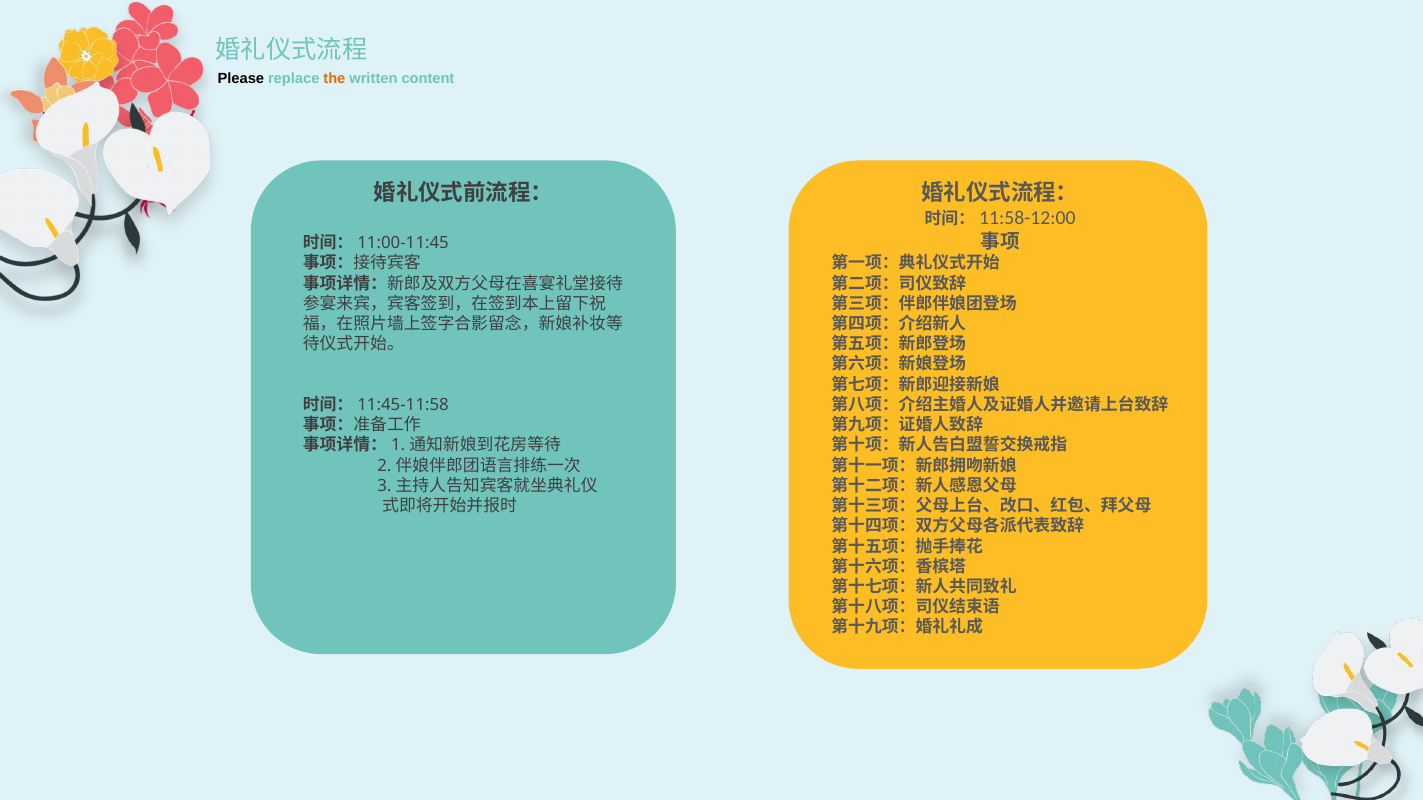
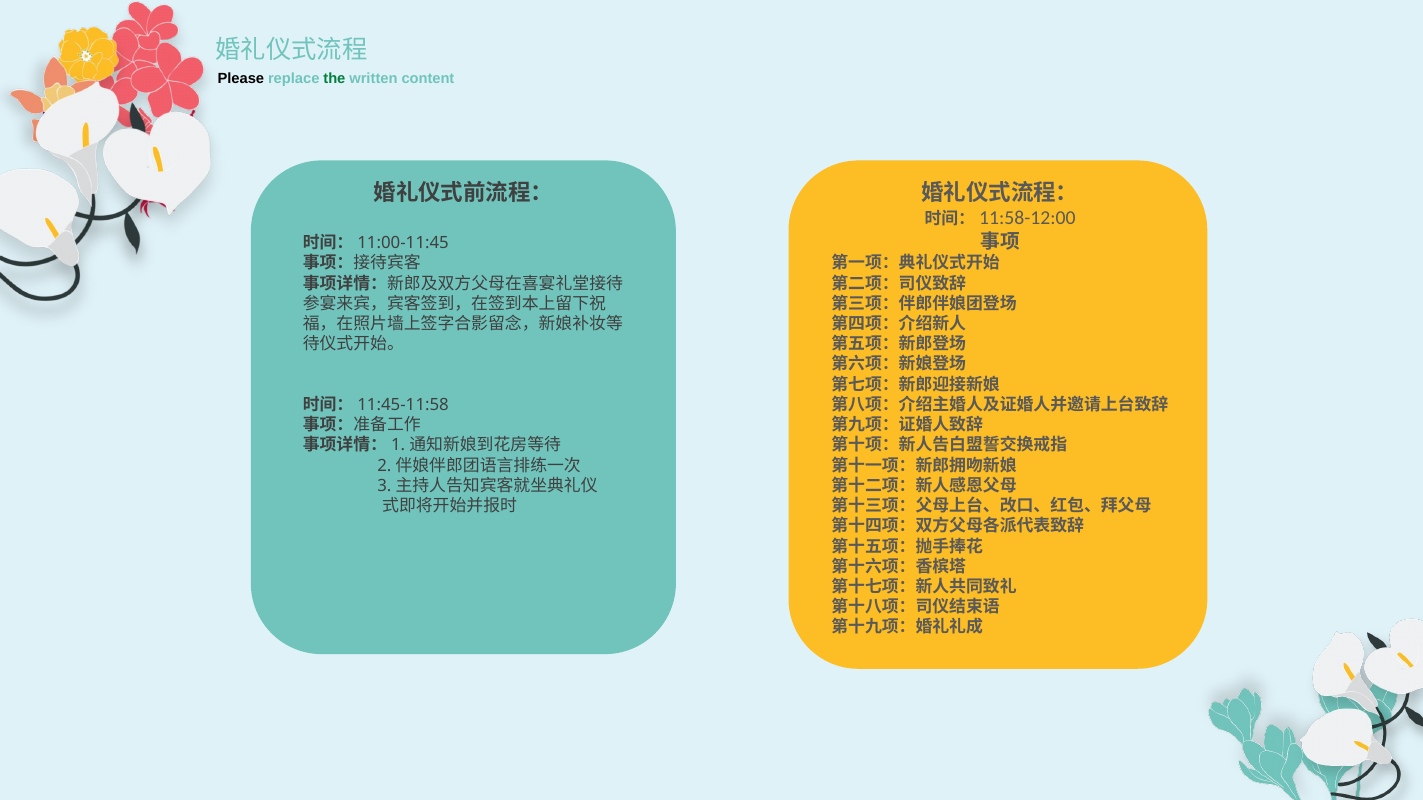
the colour: orange -> green (334, 79)
